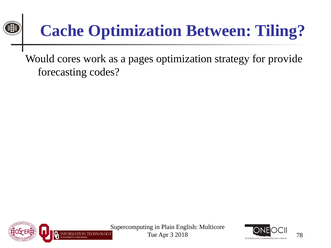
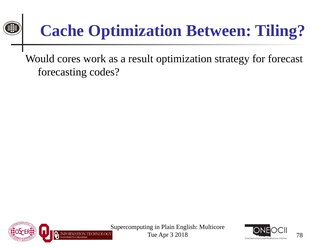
pages: pages -> result (141, 59)
provide: provide -> forecast (285, 59)
